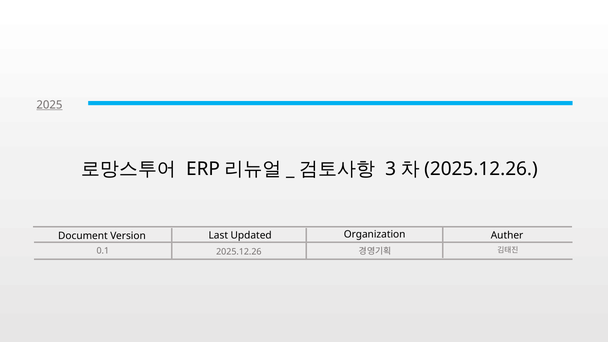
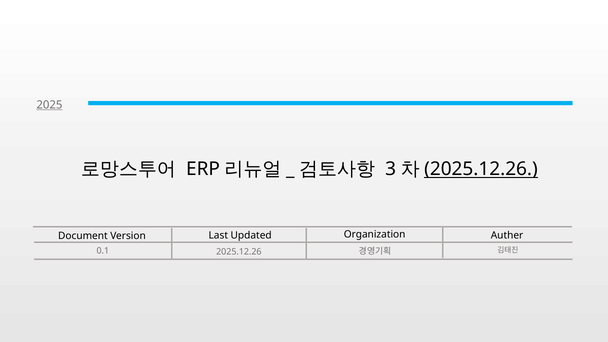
2025.12.26 underline: none -> present (481, 169)
